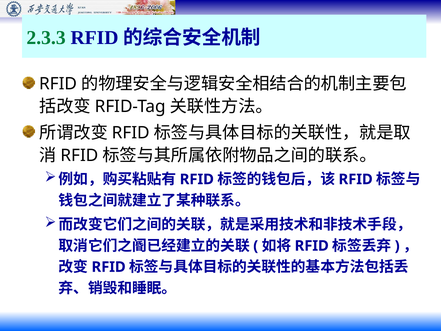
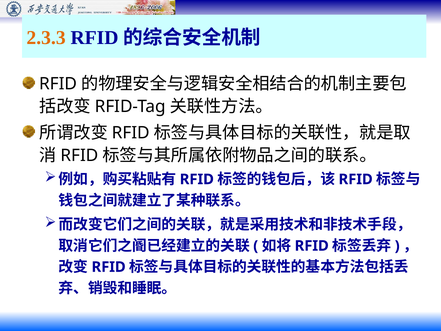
2.3.3 colour: green -> orange (46, 38)
